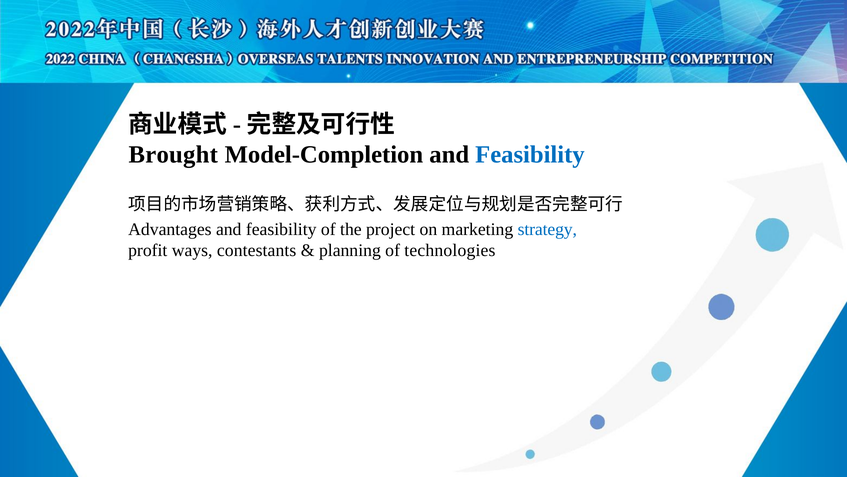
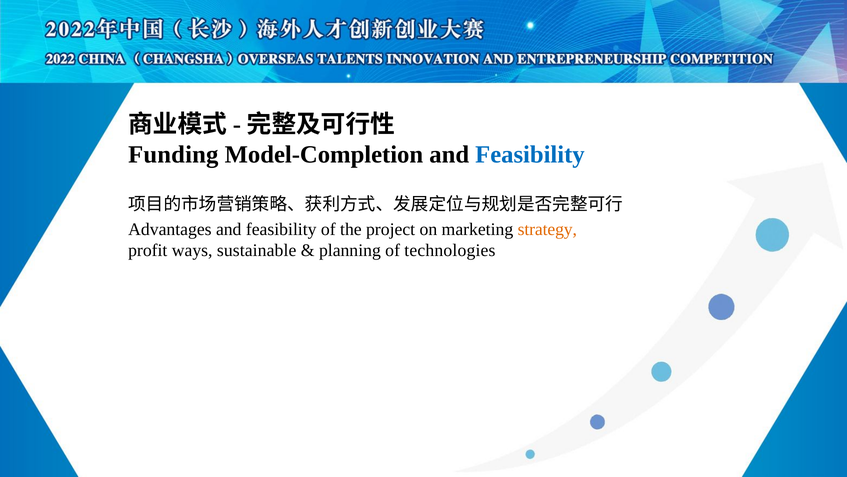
Brought: Brought -> Funding (173, 154)
strategy colour: blue -> orange (547, 229)
contestants: contestants -> sustainable (257, 250)
